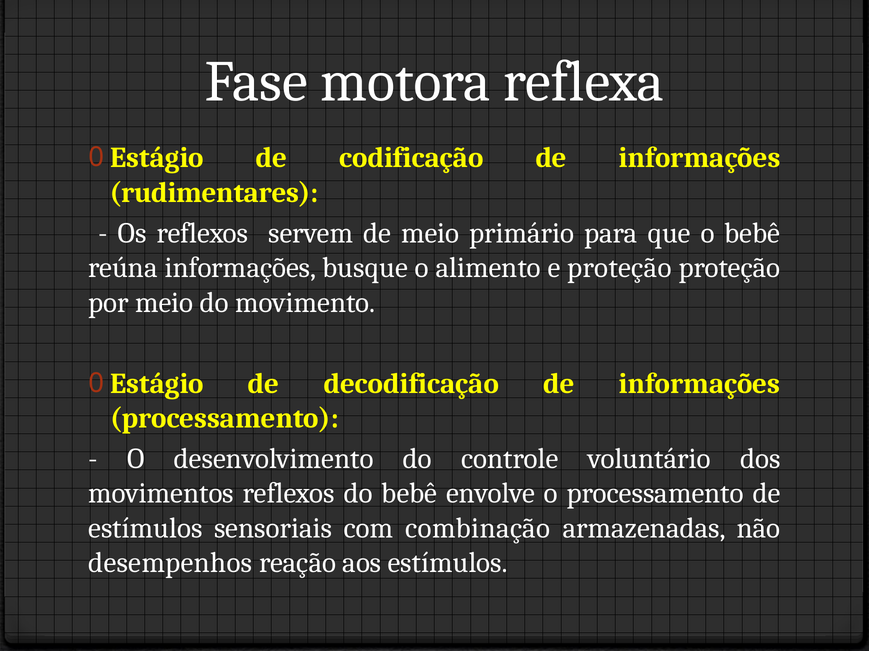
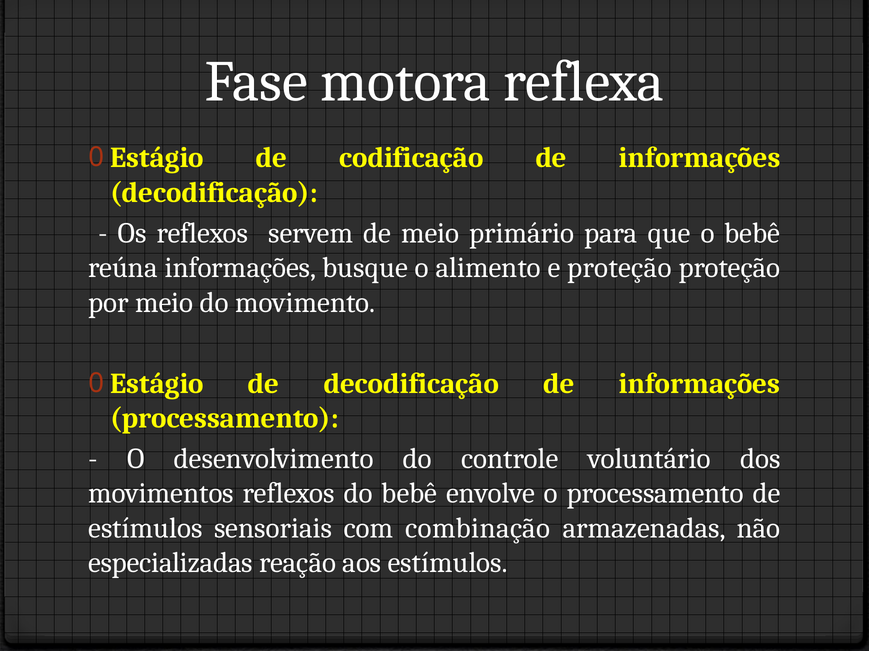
rudimentares: rudimentares -> decodificação (214, 193)
desempenhos: desempenhos -> especializadas (171, 563)
